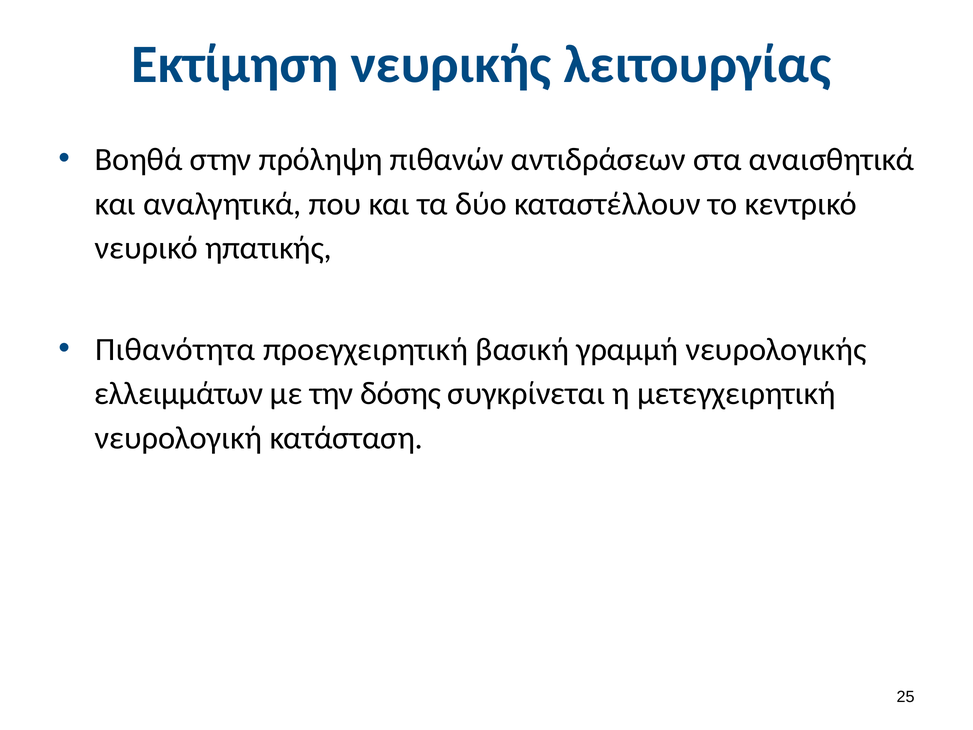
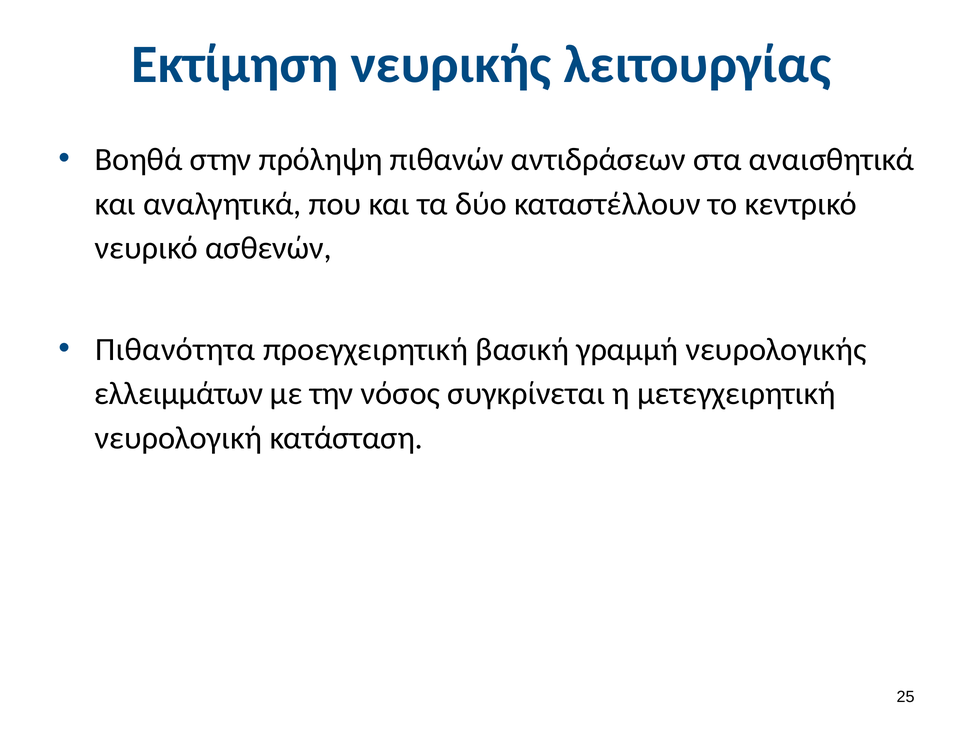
ηπατικής: ηπατικής -> ασθενών (268, 248)
δόσης: δόσης -> νόσος (400, 394)
